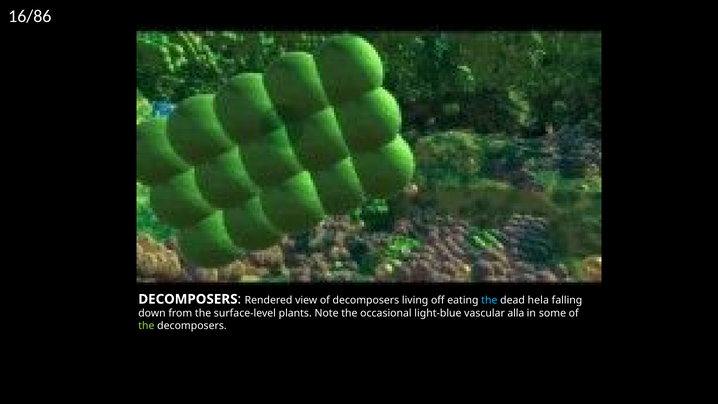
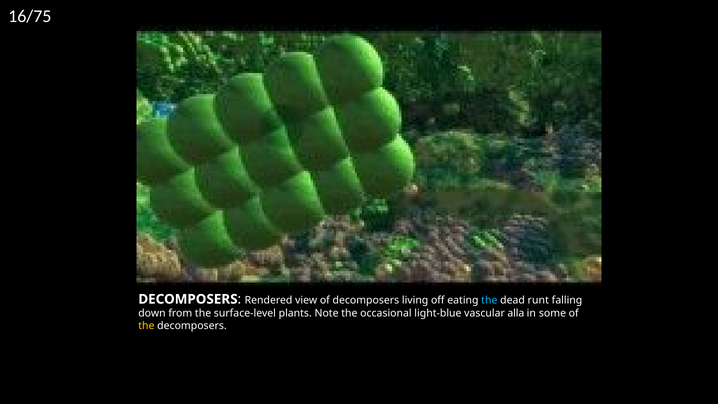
16/86: 16/86 -> 16/75 (30, 16)
hela: hela -> runt (538, 300)
the colour: light green -> yellow (146, 326)
